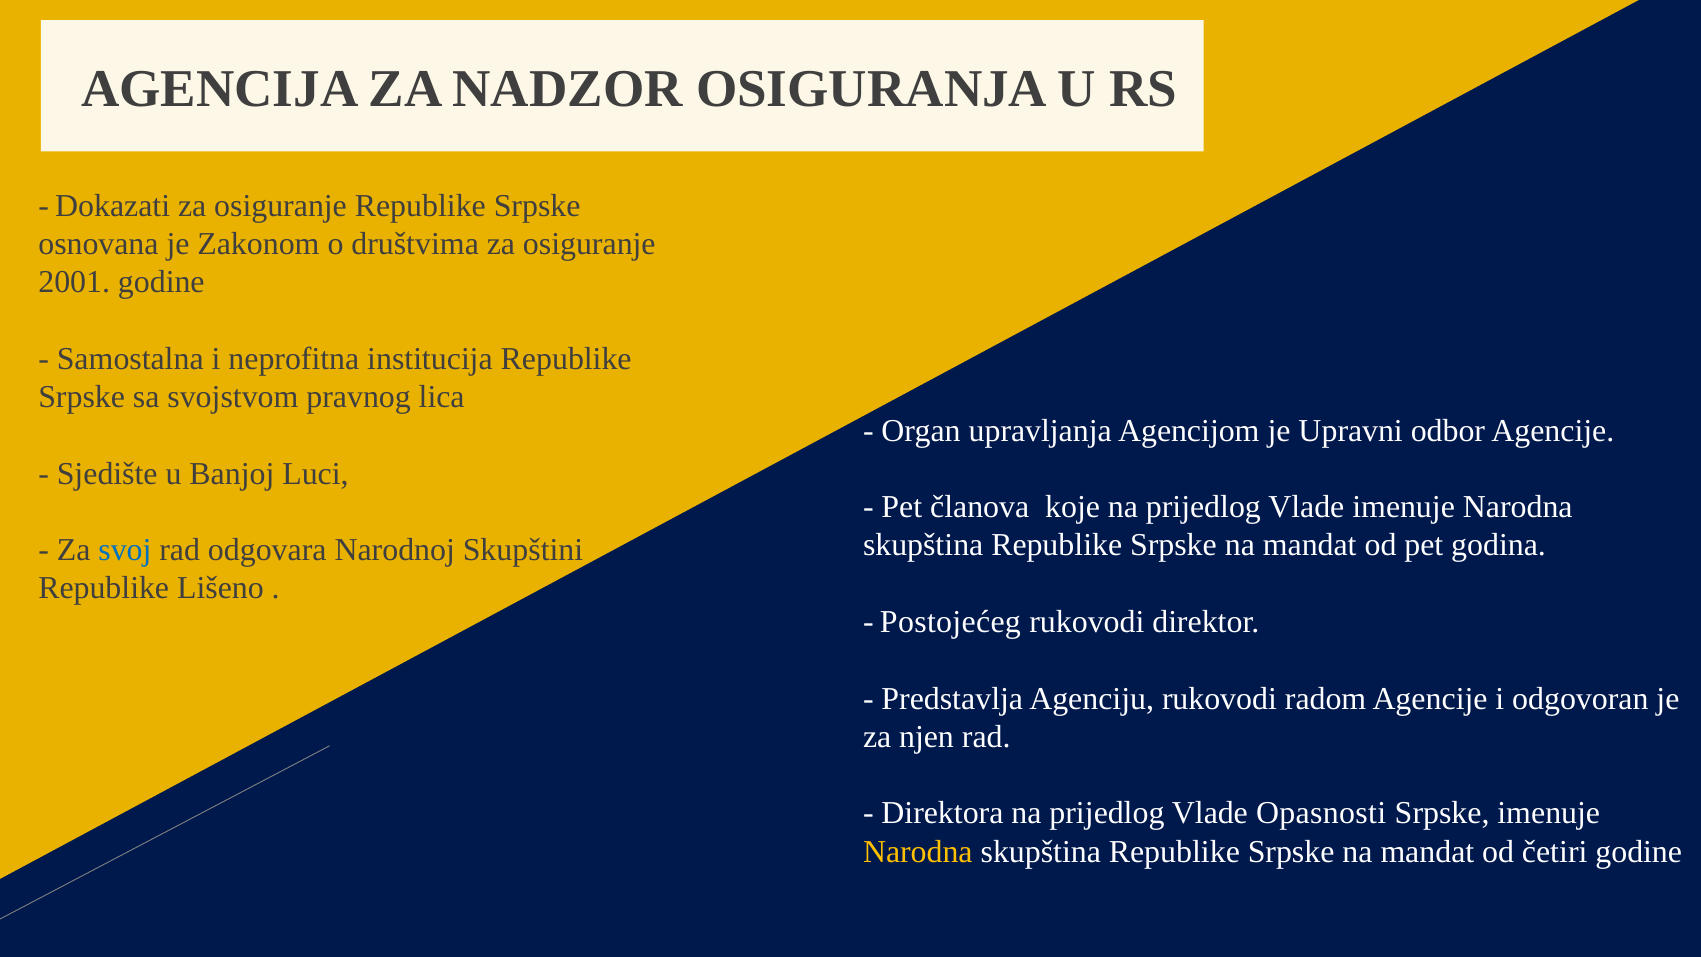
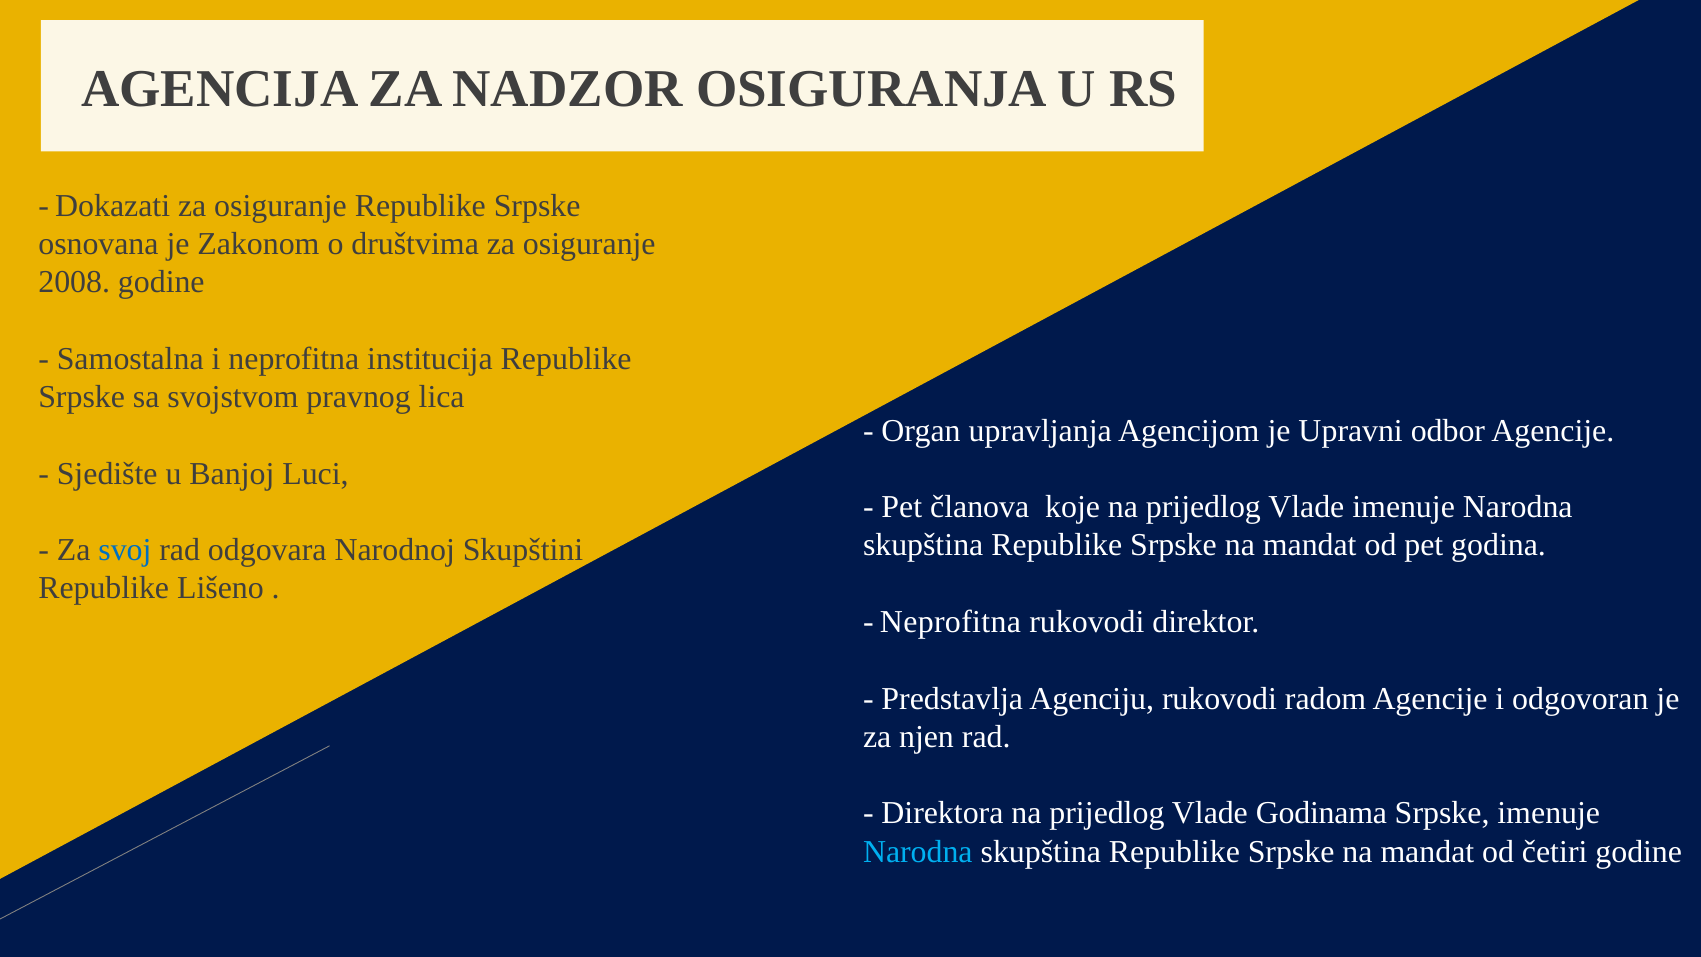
2001: 2001 -> 2008 (74, 282)
Postojećeg: Postojećeg -> Neprofitna (950, 622)
Opasnosti: Opasnosti -> Godinama (1321, 813)
Narodna colour: yellow -> light blue (918, 851)
